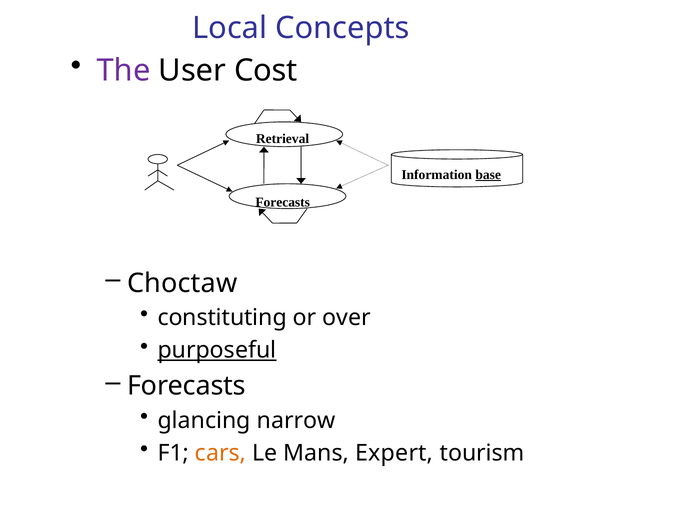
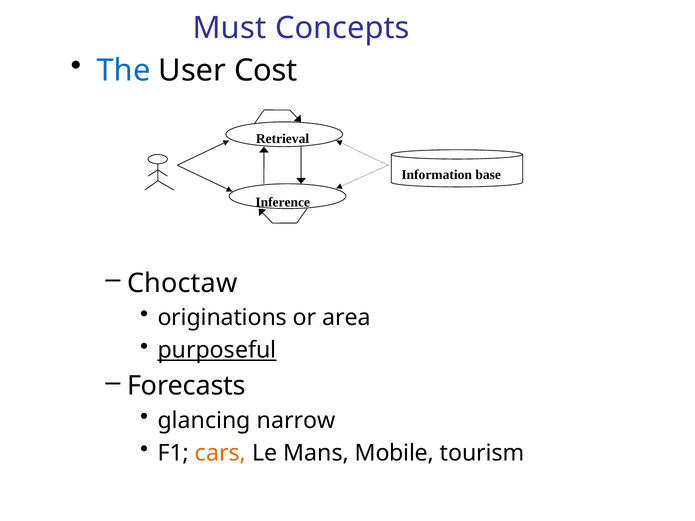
Local: Local -> Must (230, 28)
The colour: purple -> blue (124, 70)
base underline: present -> none (488, 175)
Forecasts: Forecasts -> Inference (283, 203)
constituting: constituting -> originations (222, 318)
over: over -> area (347, 318)
Expert: Expert -> Mobile (394, 453)
